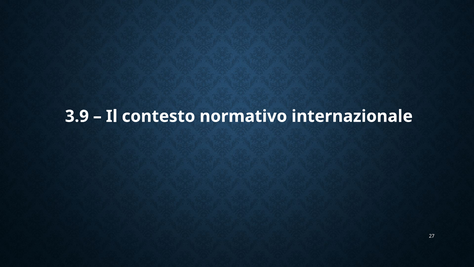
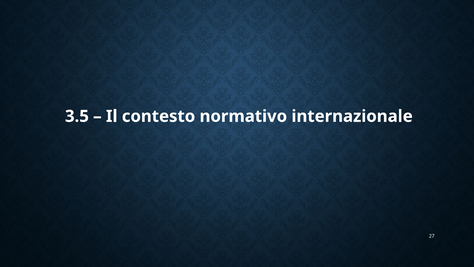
3.9: 3.9 -> 3.5 (77, 116)
